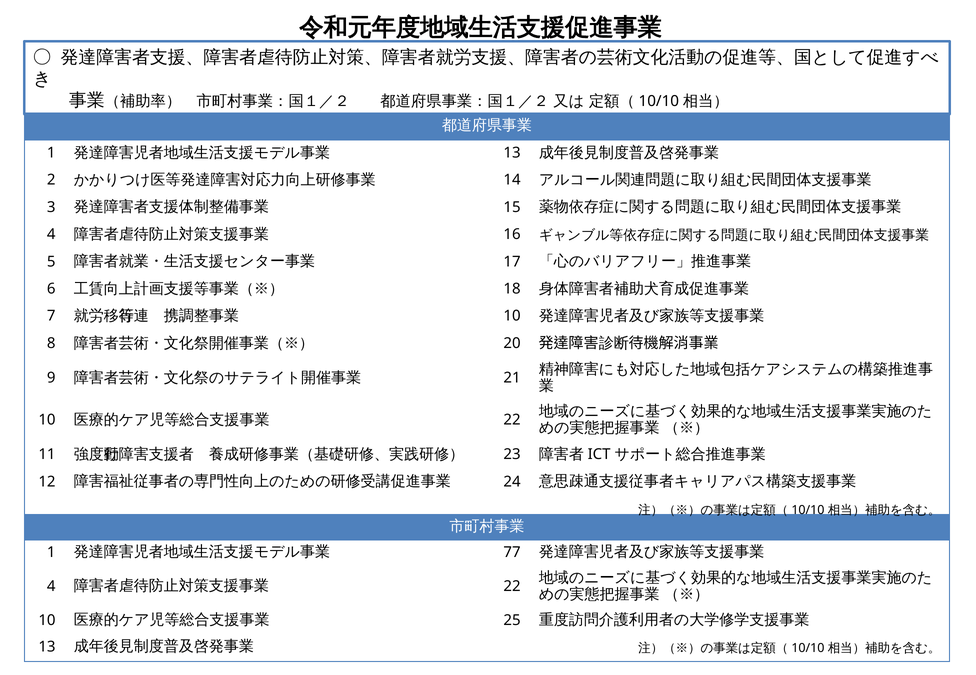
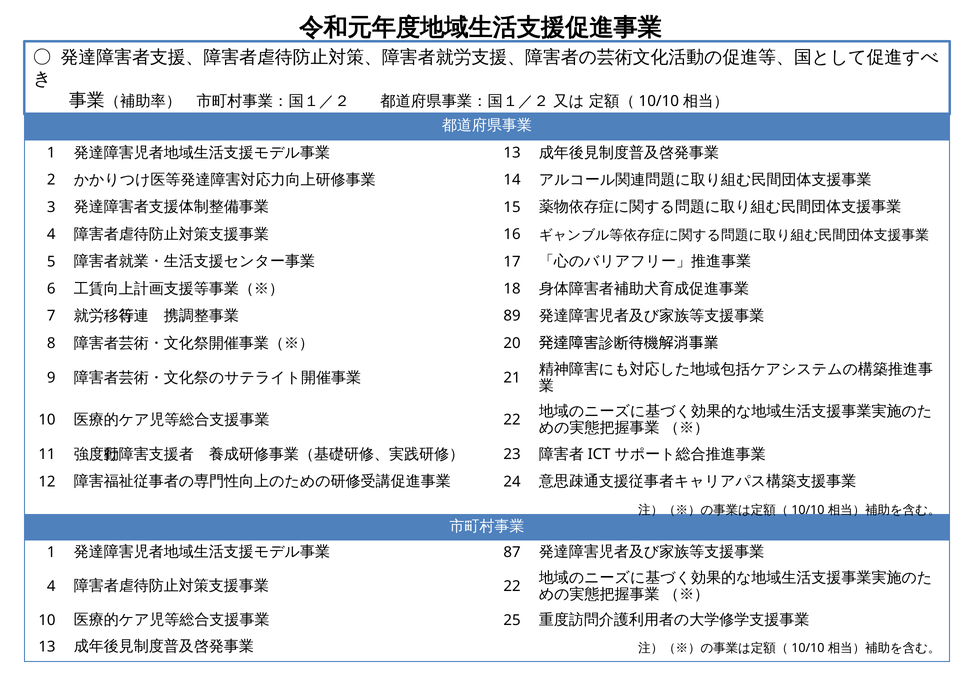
10: 10 -> 89 (512, 316)
77: 77 -> 87 (512, 553)
